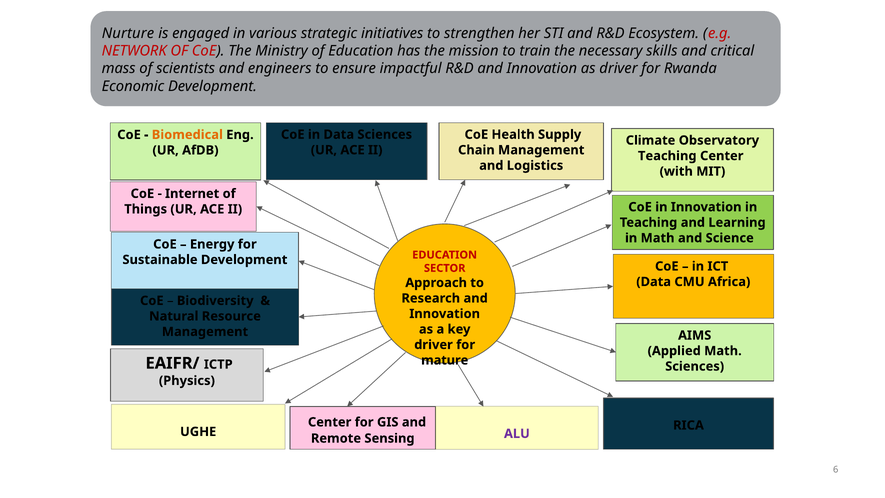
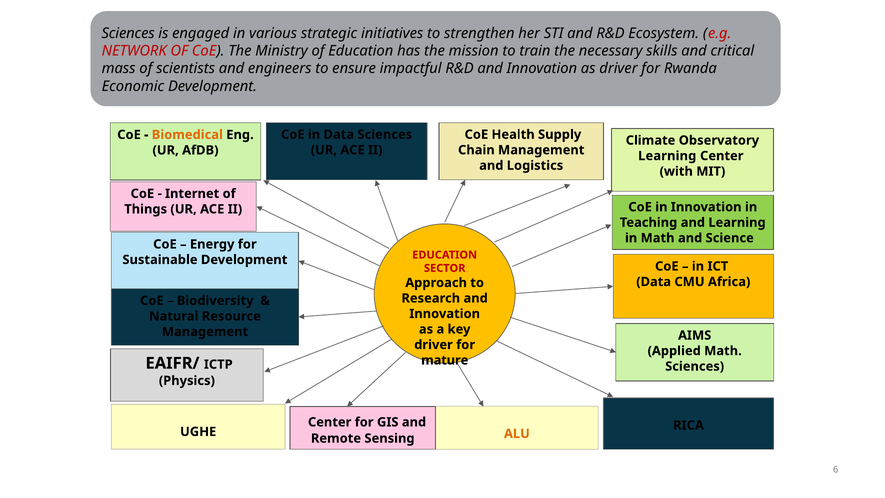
Nurture: Nurture -> Sciences (128, 33)
Teaching: Teaching -> Learning (667, 156)
ALU colour: purple -> orange (517, 433)
